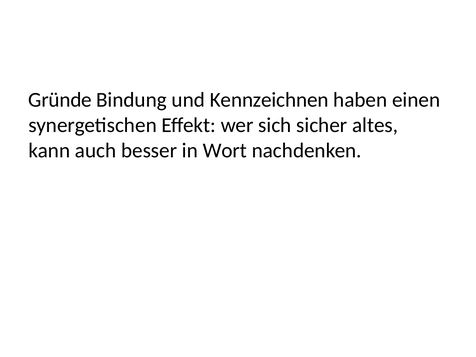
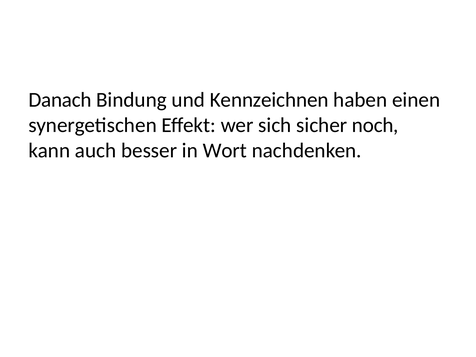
Gründe: Gründe -> Danach (60, 100)
altes: altes -> noch (375, 125)
